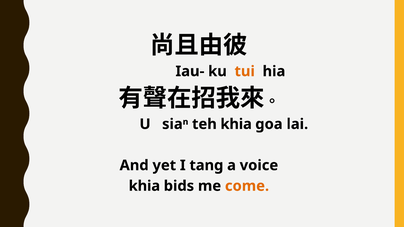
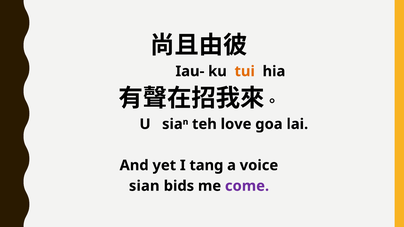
teh khia: khia -> love (236, 124)
khia: khia -> sian (144, 186)
come colour: orange -> purple (247, 186)
